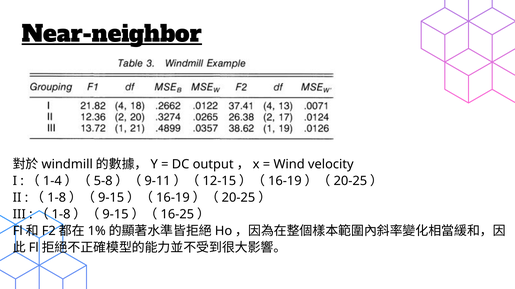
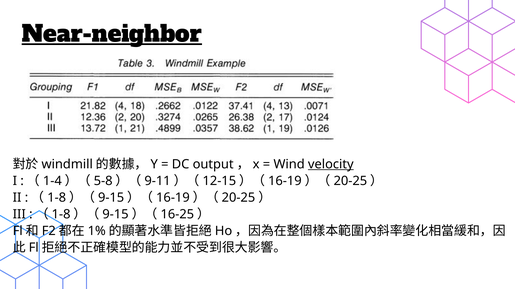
velocity underline: none -> present (331, 165)
